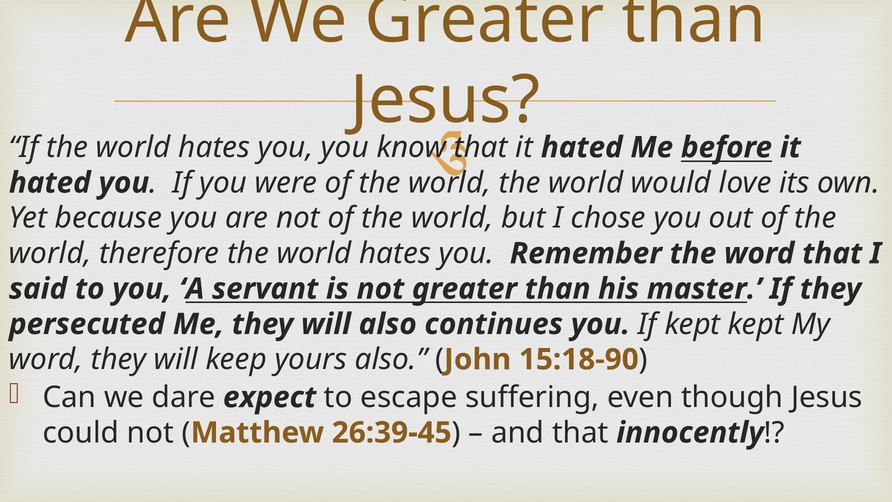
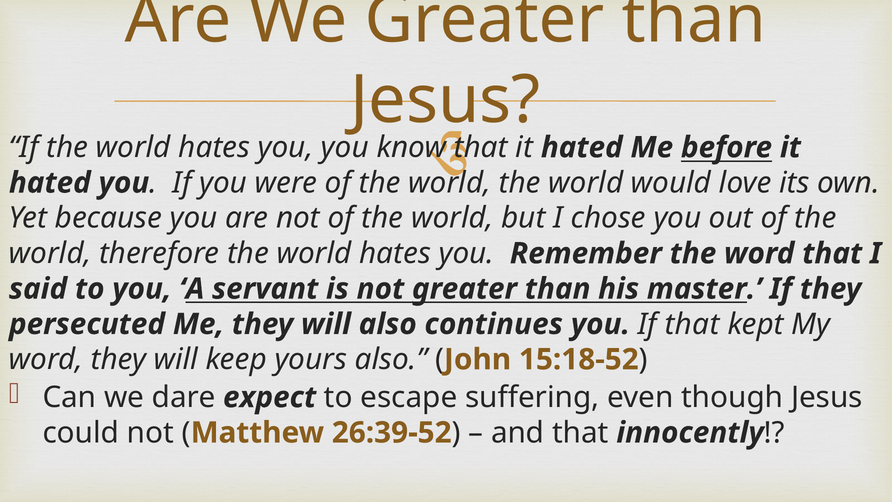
If kept: kept -> that (692, 324)
15:18-90: 15:18-90 -> 15:18-52 (579, 359)
26:39-45: 26:39-45 -> 26:39-52 (392, 433)
